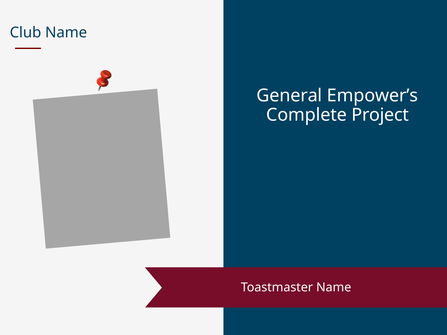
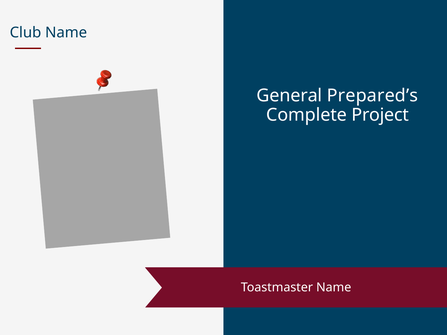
Empower’s: Empower’s -> Prepared’s (372, 96)
